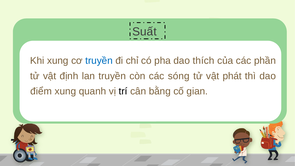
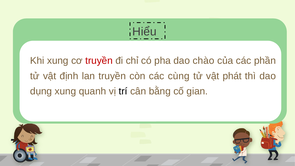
Suất: Suất -> Hiểu (144, 32)
truyền colour: blue -> red (99, 61)
thích: thích -> chào (204, 61)
sóng: sóng -> cùng (179, 76)
điểm: điểm -> dụng (41, 91)
